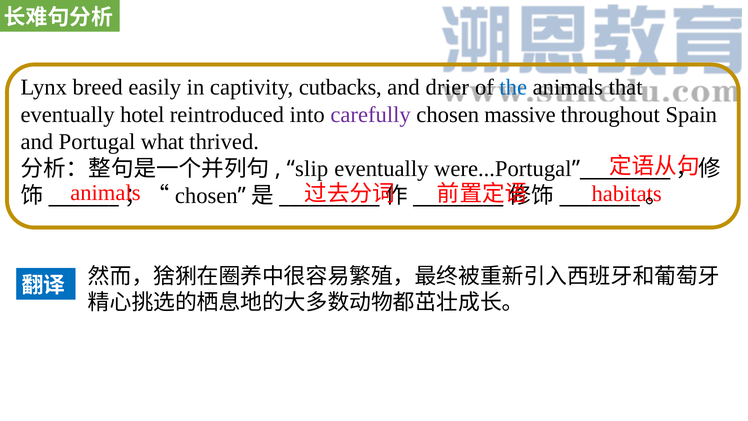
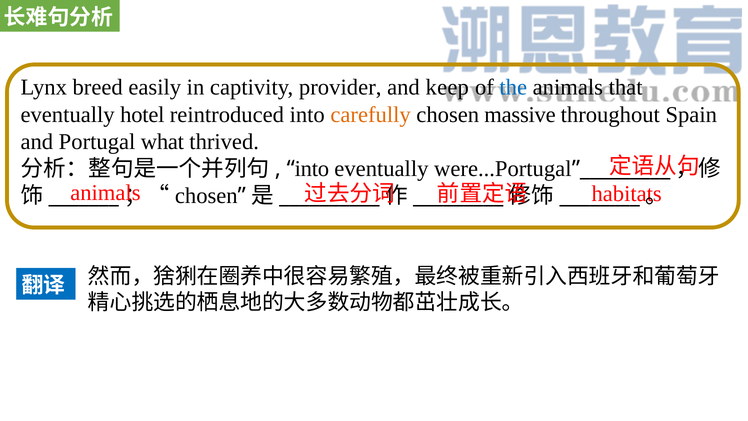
cutbacks: cutbacks -> provider (340, 87)
drier: drier -> keep (447, 87)
carefully colour: purple -> orange (371, 115)
slip: slip -> into (312, 169)
